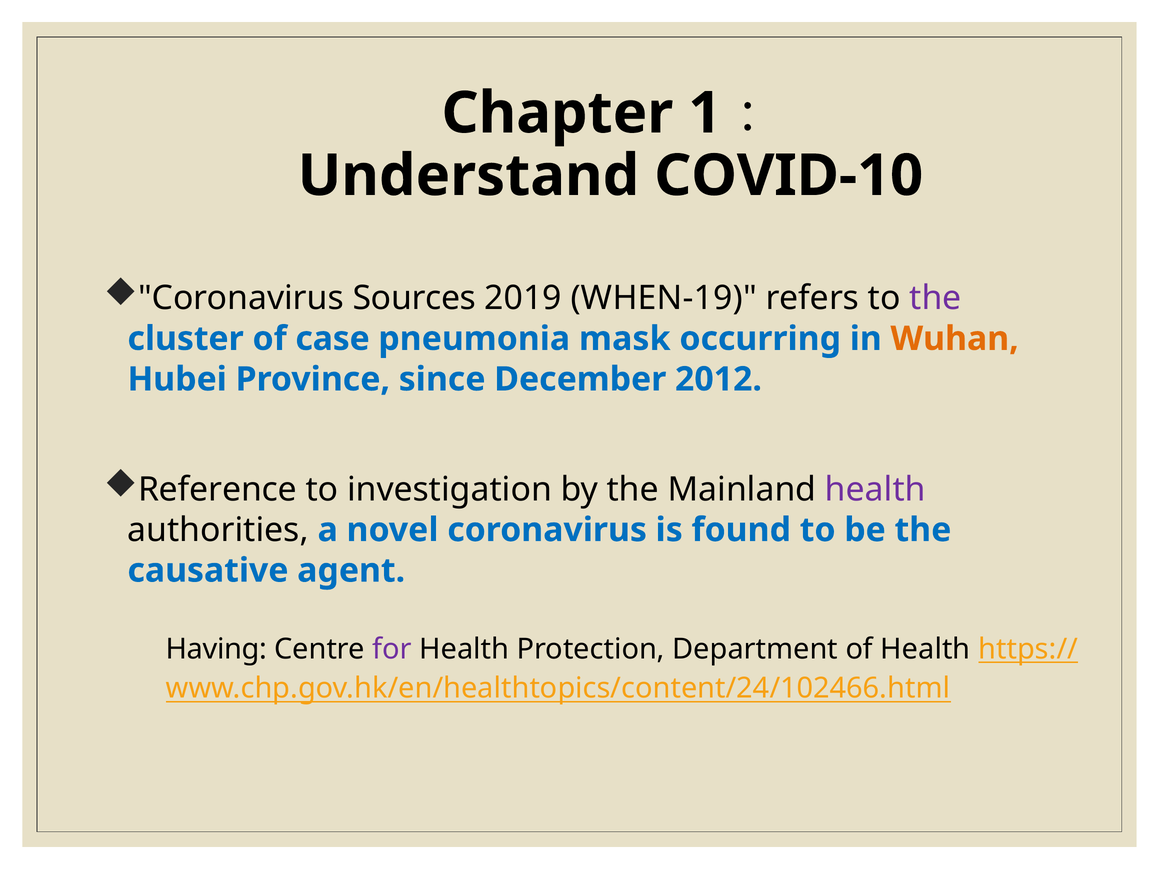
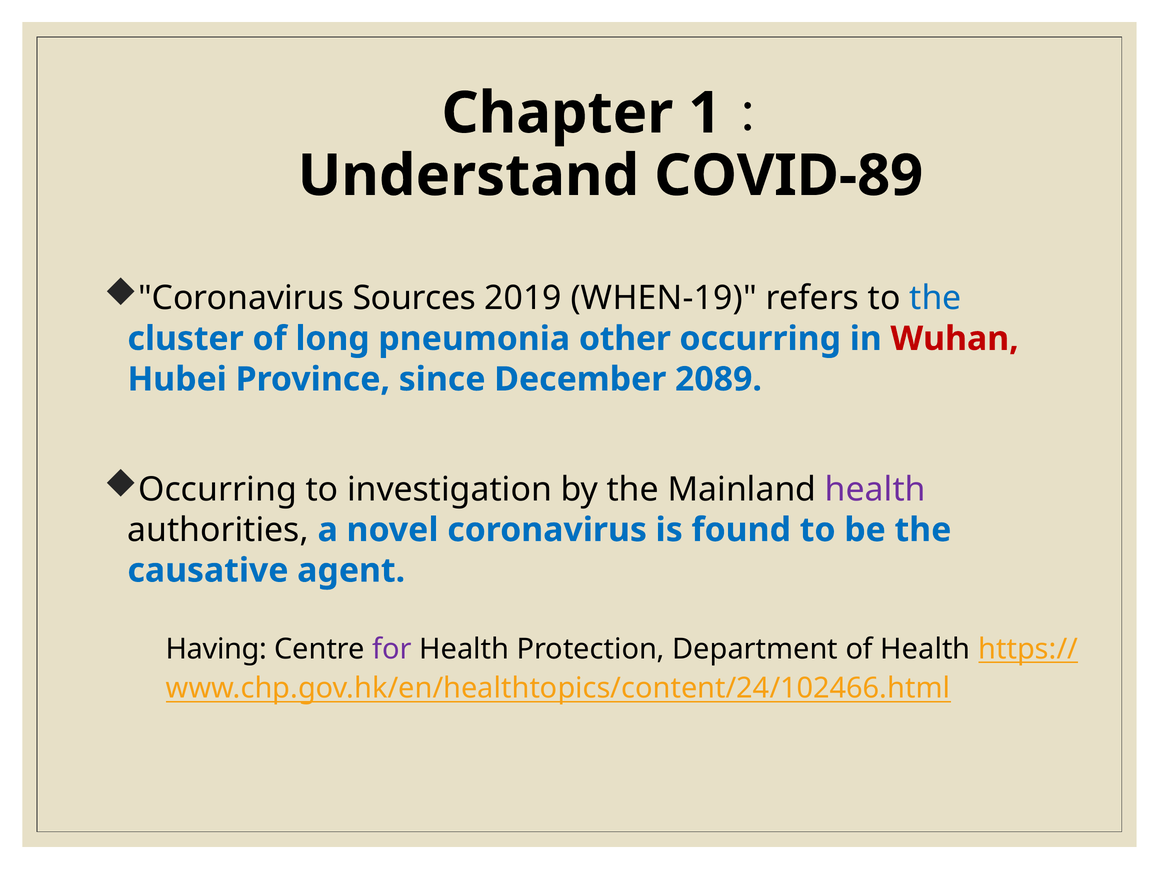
COVID-10: COVID-10 -> COVID-89 (789, 176)
the colour: purple -> blue (935, 298)
case: case -> long (333, 339)
mask: mask -> other (625, 339)
Wuhan colour: orange -> red (955, 339)
2012: 2012 -> 2089 (718, 379)
Reference: Reference -> Occurring (217, 490)
